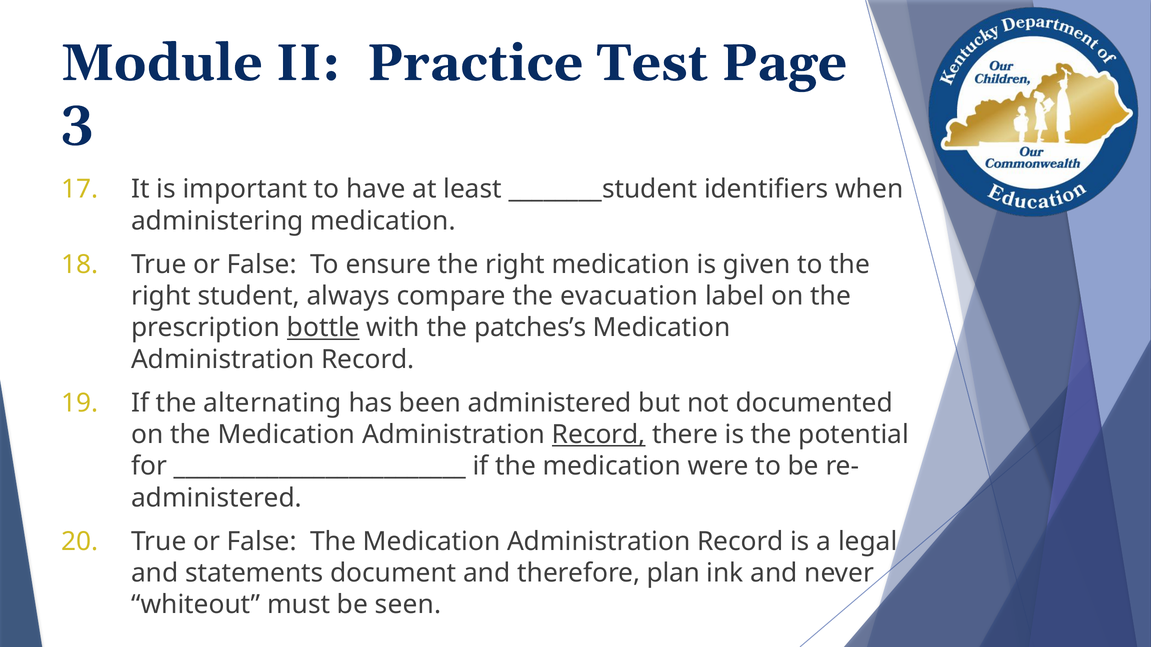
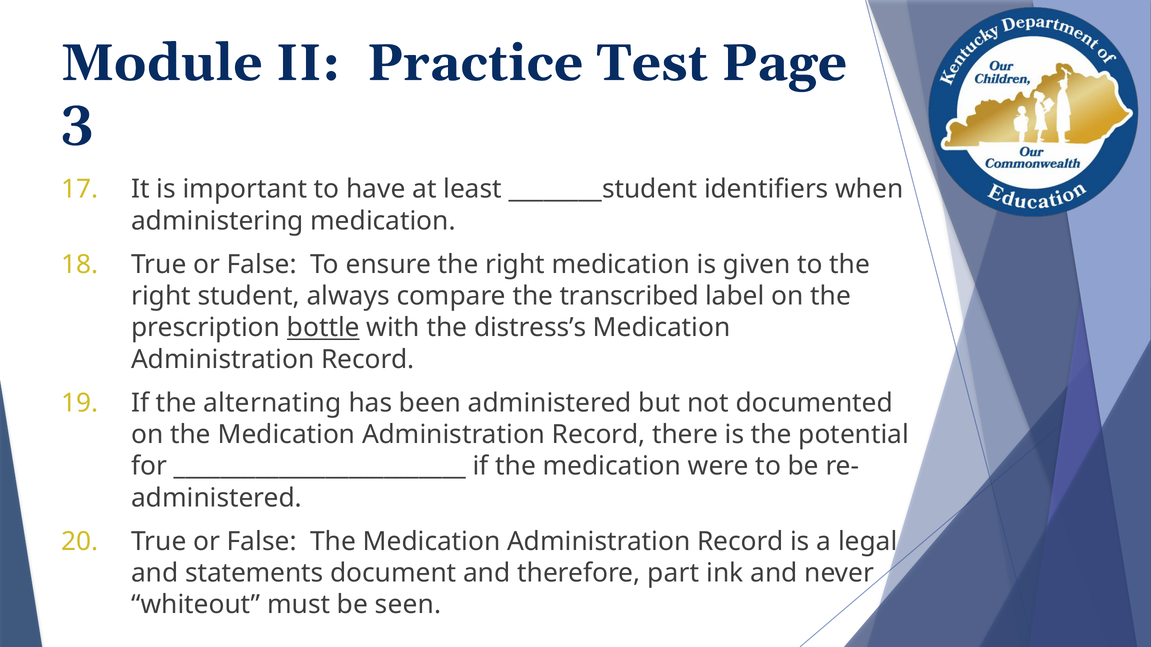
evacuation: evacuation -> transcribed (629, 296)
patches’s: patches’s -> distress’s (530, 328)
Record underline: present -> none (599, 435)
plan: plan -> part (673, 573)
